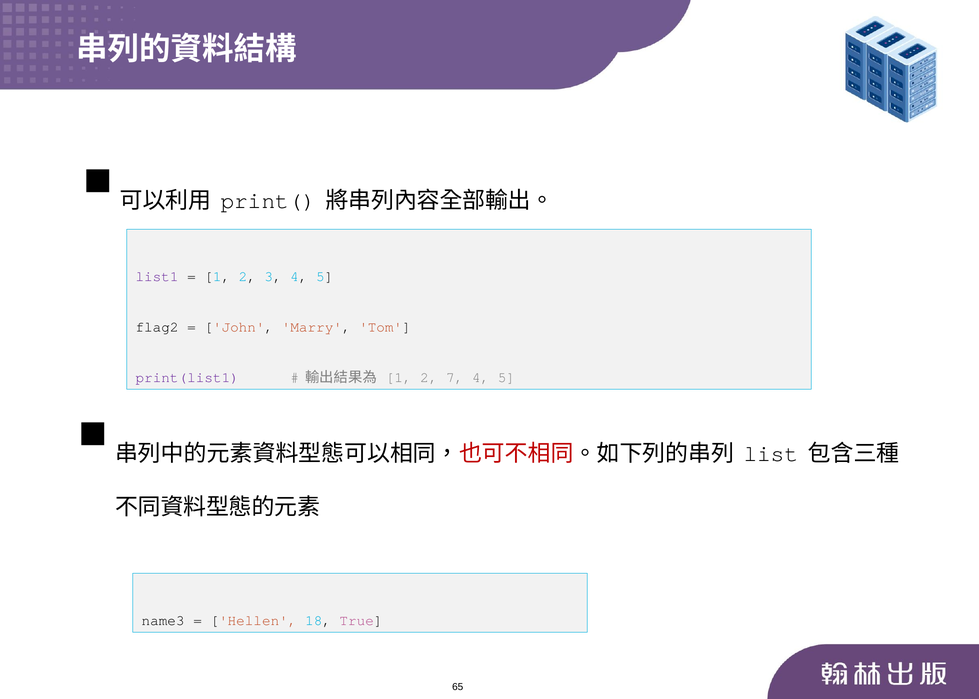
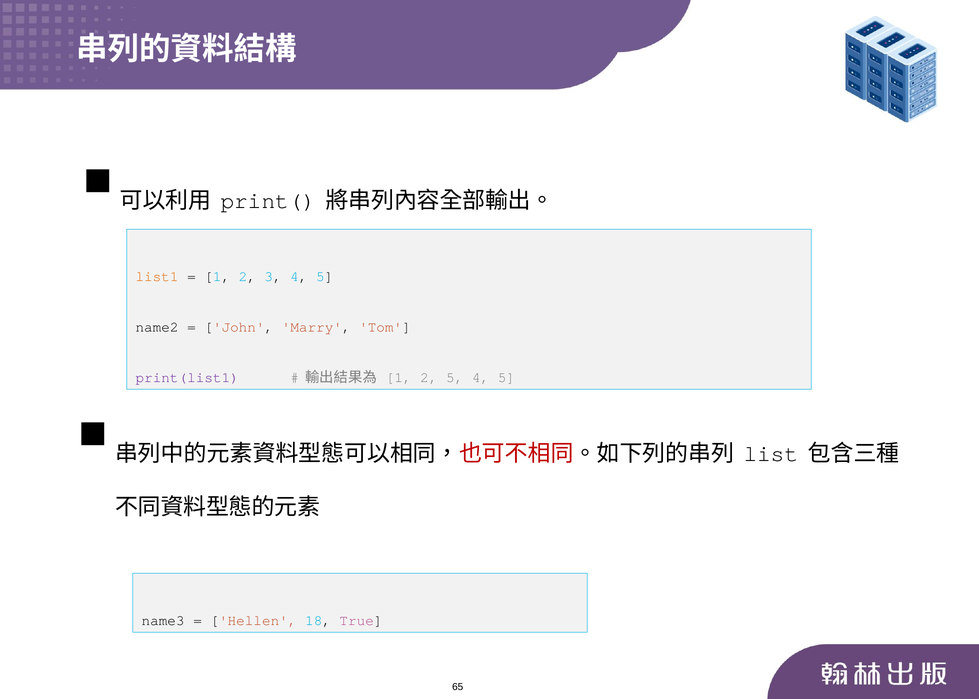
list1 colour: purple -> orange (157, 277)
flag2: flag2 -> name2 (157, 327)
2 7: 7 -> 5 (455, 378)
